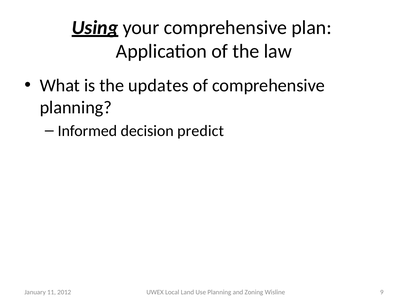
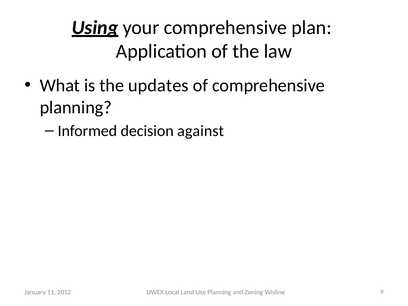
predict: predict -> against (201, 131)
